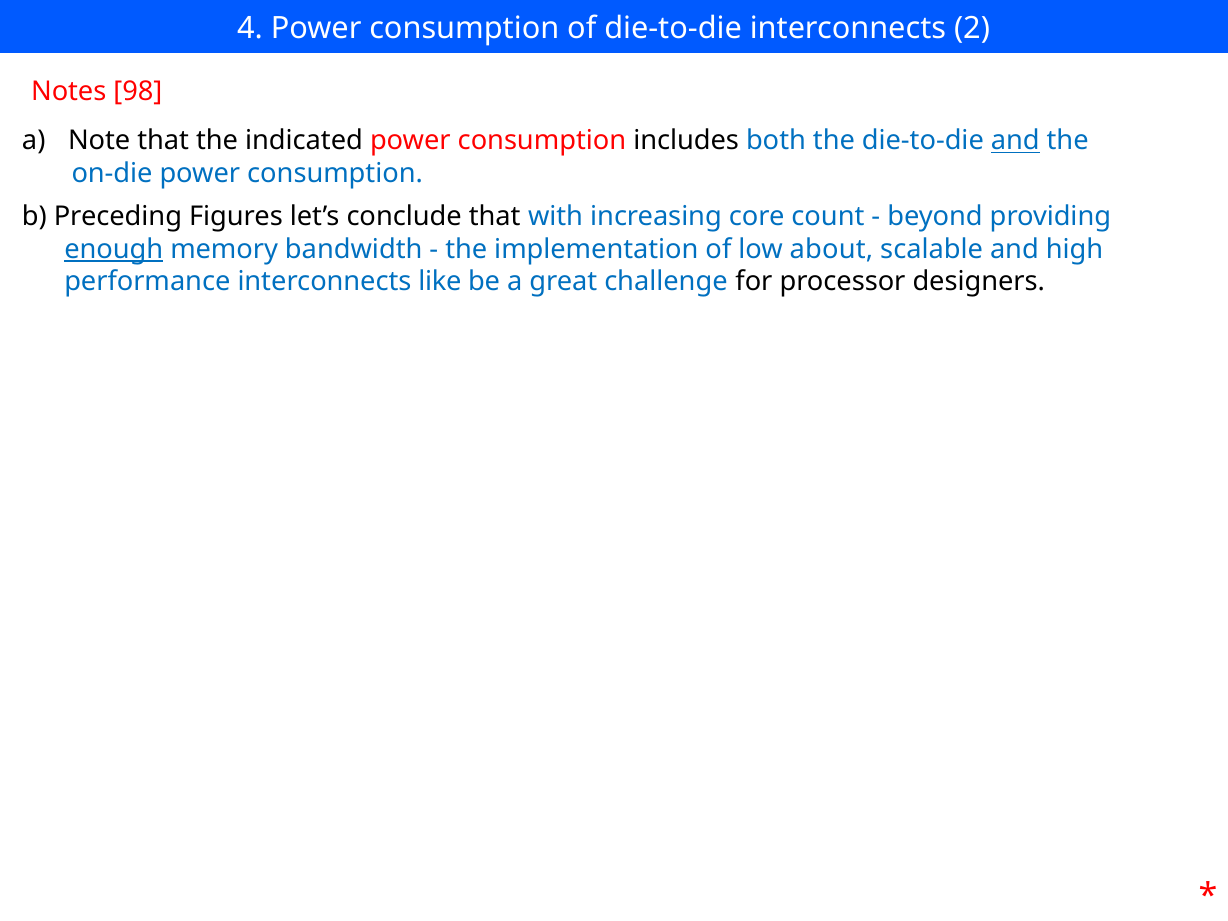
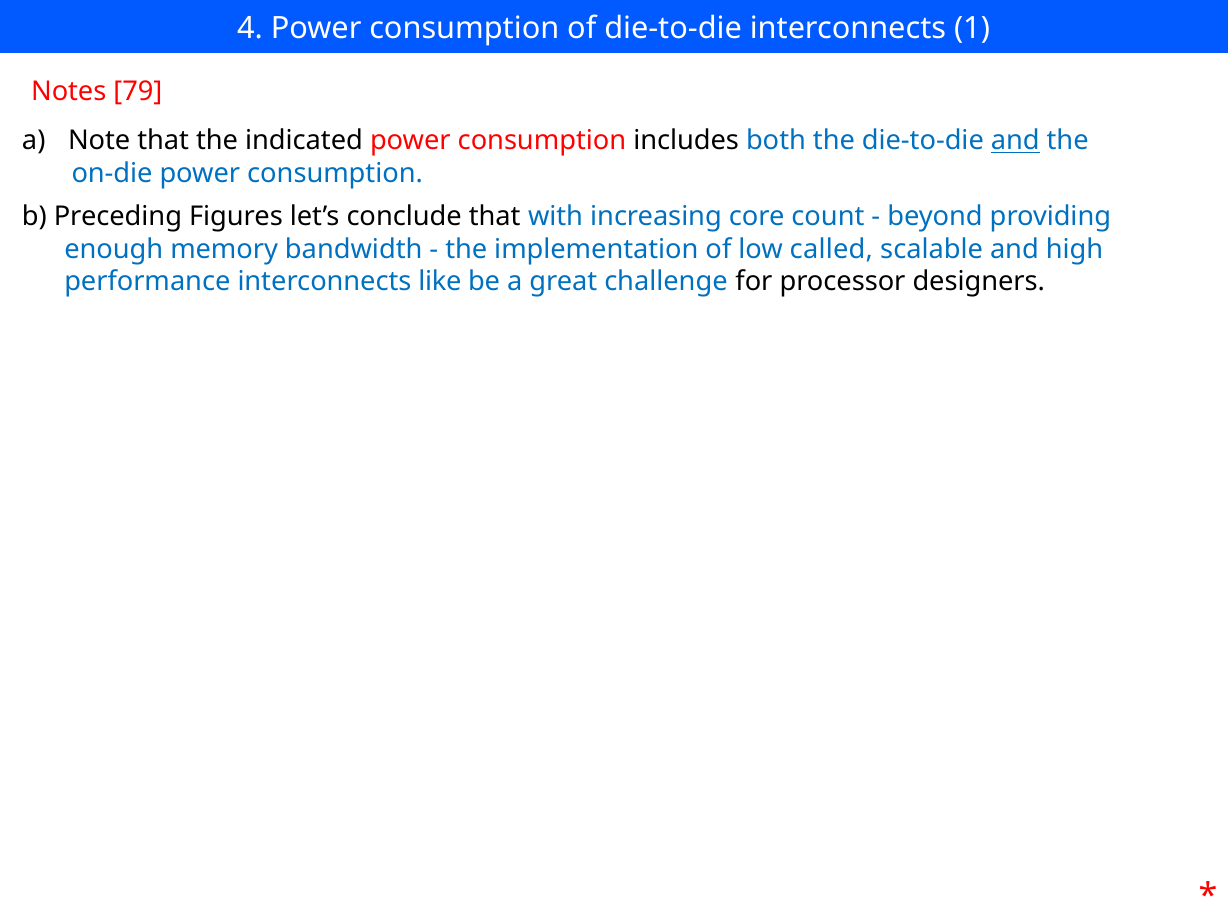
2: 2 -> 1 (972, 29)
98: 98 -> 79 (138, 92)
enough underline: present -> none (114, 249)
about: about -> called (831, 249)
